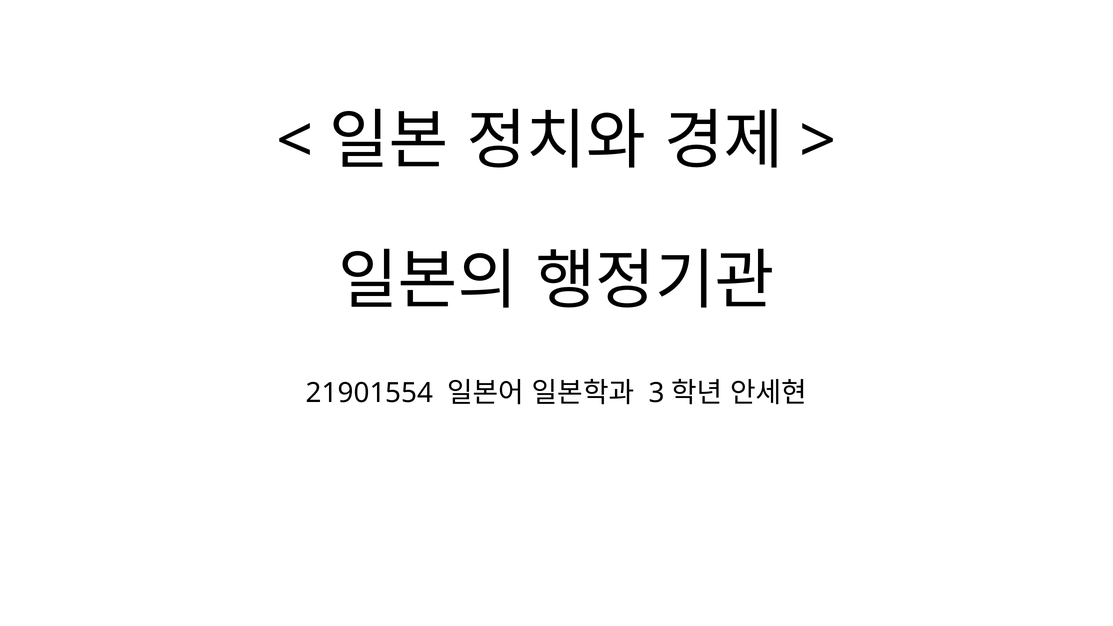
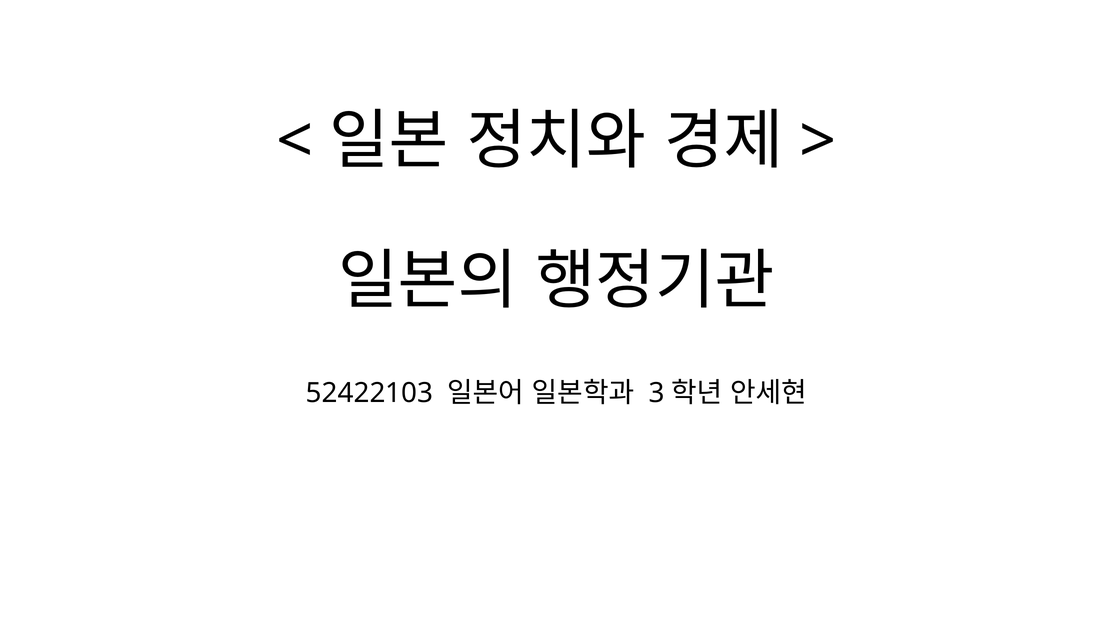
21901554: 21901554 -> 52422103 (370, 393)
